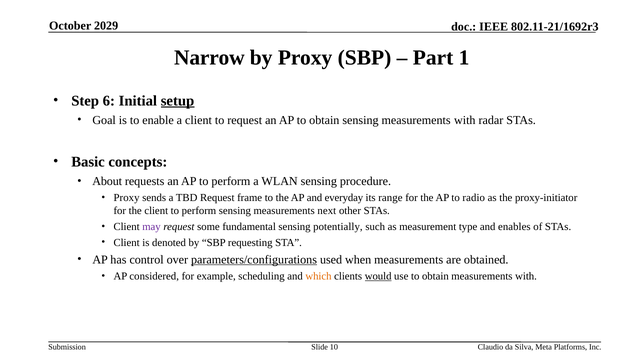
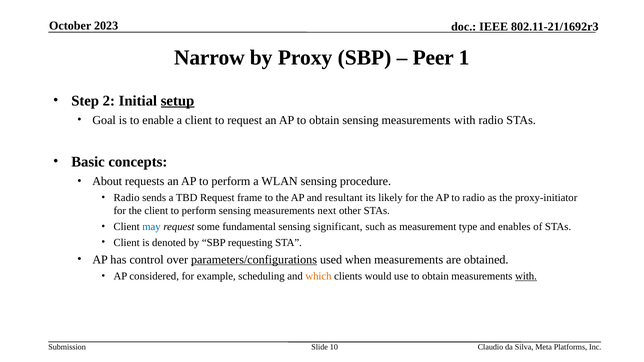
2029: 2029 -> 2023 (106, 26)
Part: Part -> Peer (433, 58)
6: 6 -> 2 (109, 101)
with radar: radar -> radio (491, 120)
Proxy: Proxy -> Radio (127, 198)
everyday: everyday -> resultant (344, 198)
range: range -> likely (390, 198)
may colour: purple -> blue (152, 227)
potentially: potentially -> significant (338, 227)
would underline: present -> none (378, 276)
with underline: none -> present (526, 276)
